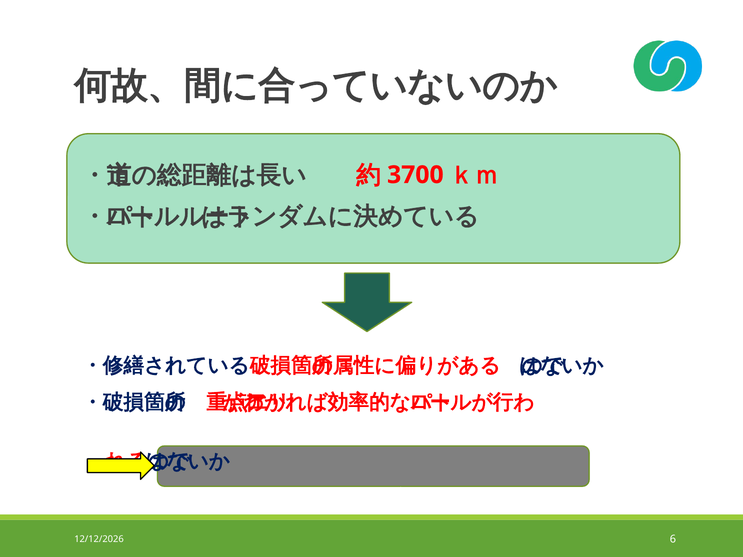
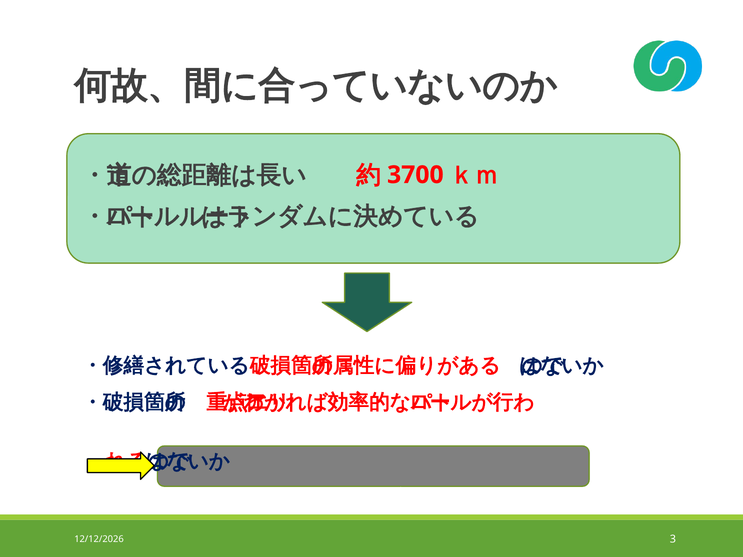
6: 6 -> 3 (673, 540)
